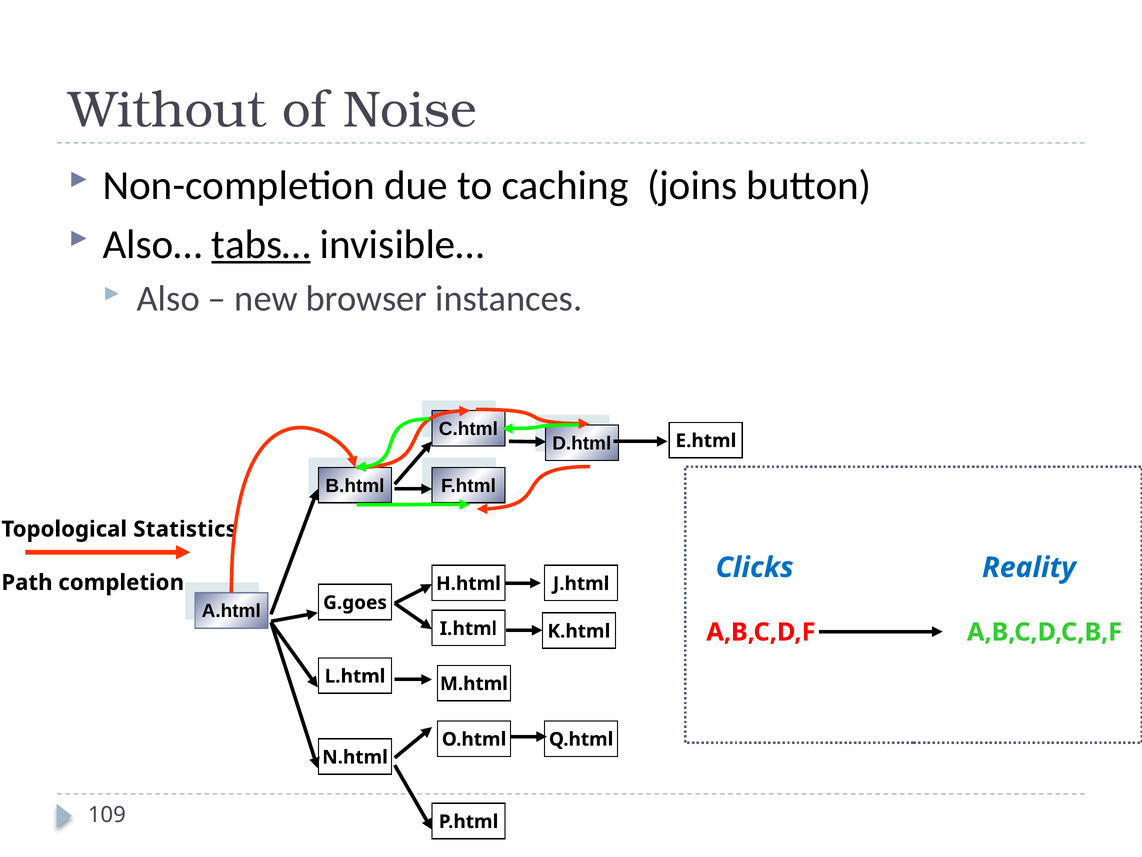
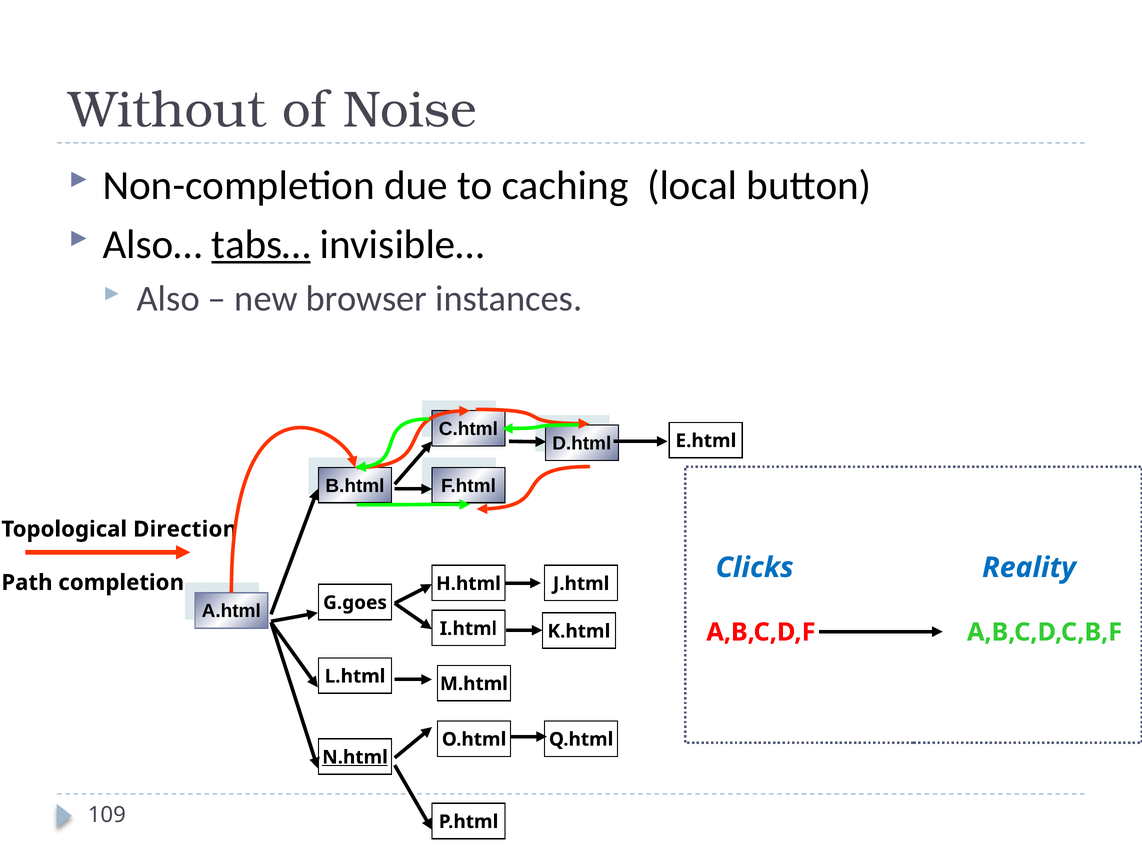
joins: joins -> local (692, 186)
Statistics: Statistics -> Direction (185, 529)
N.html underline: none -> present (355, 757)
